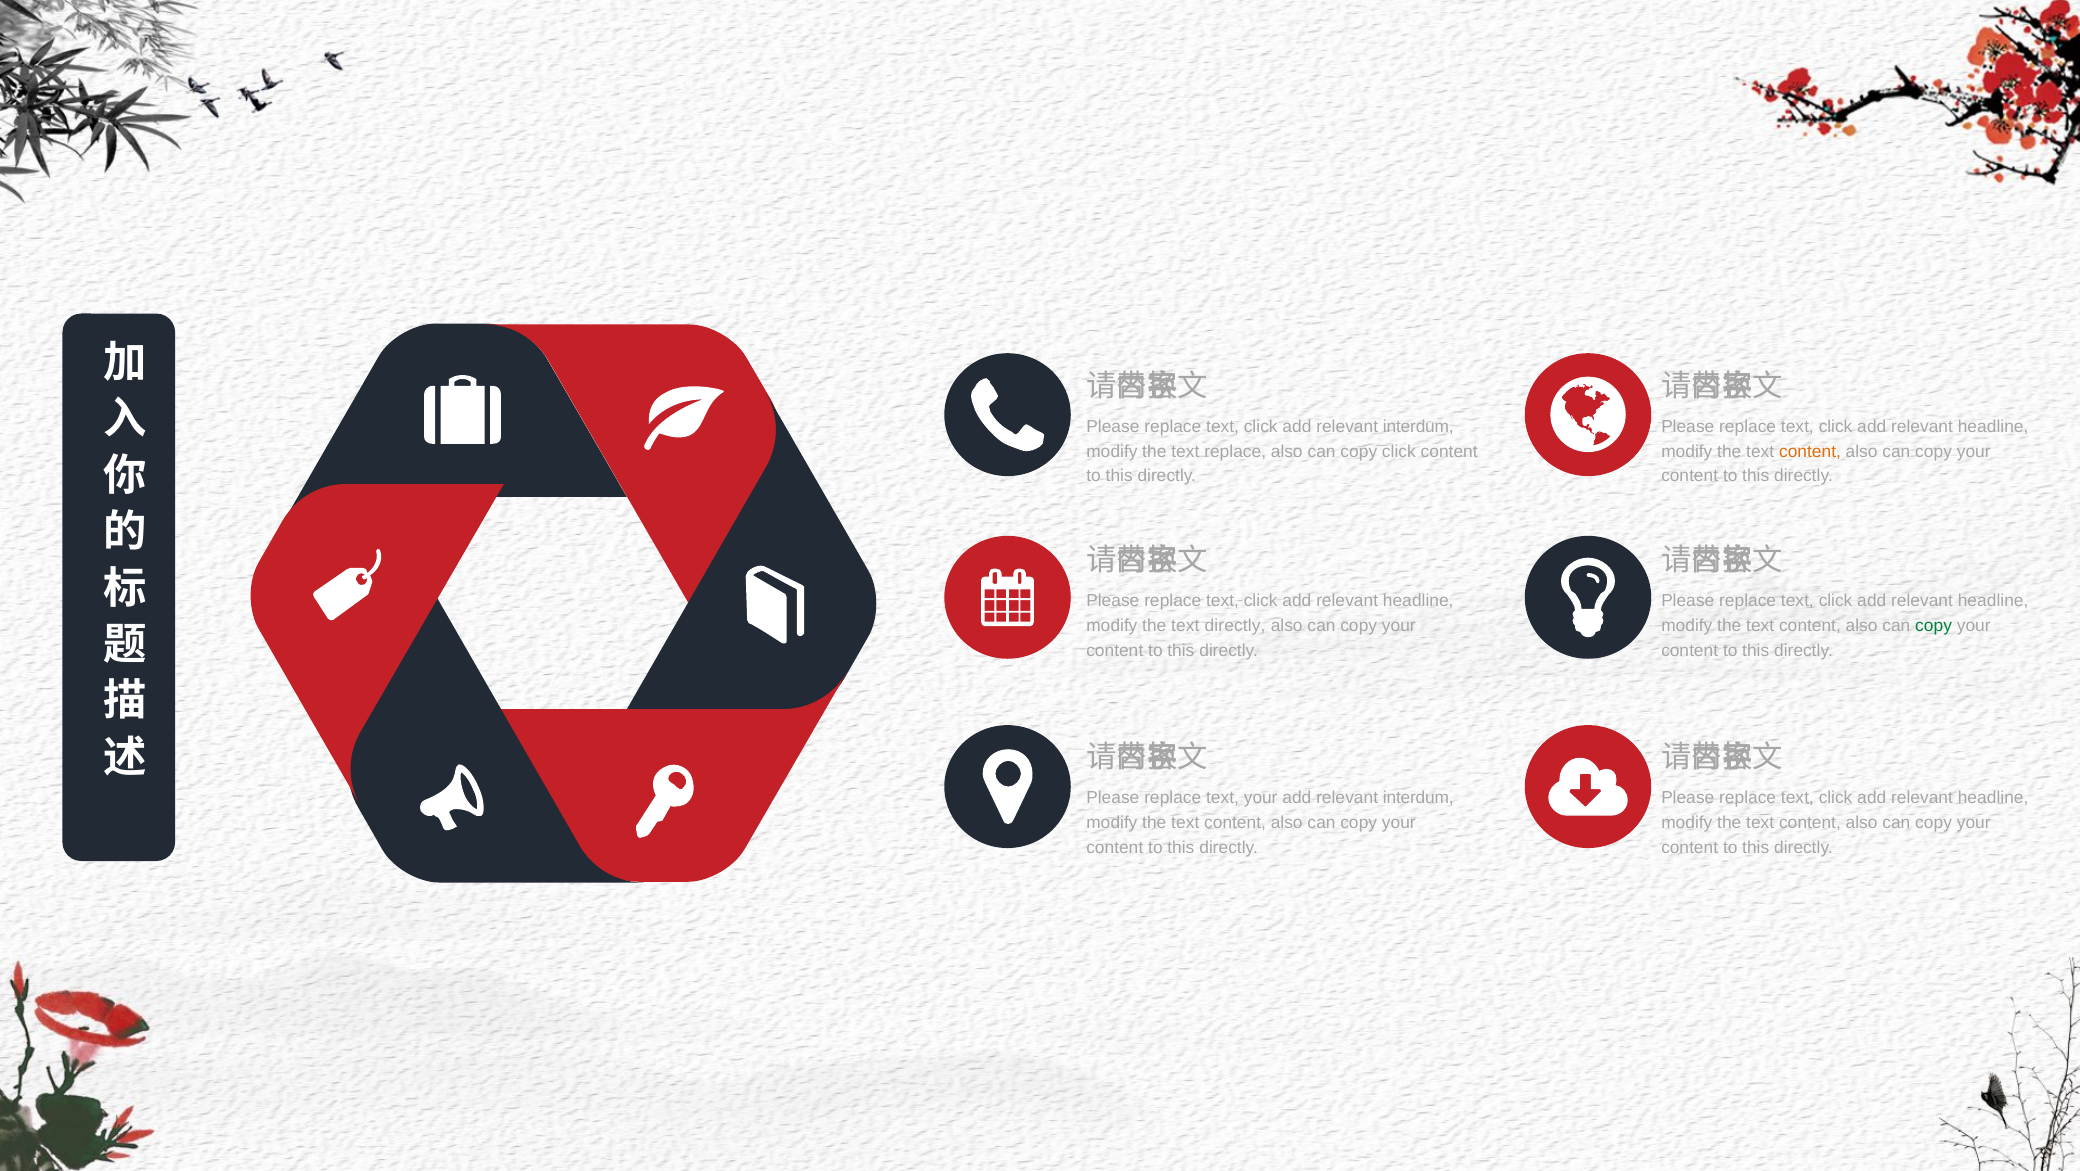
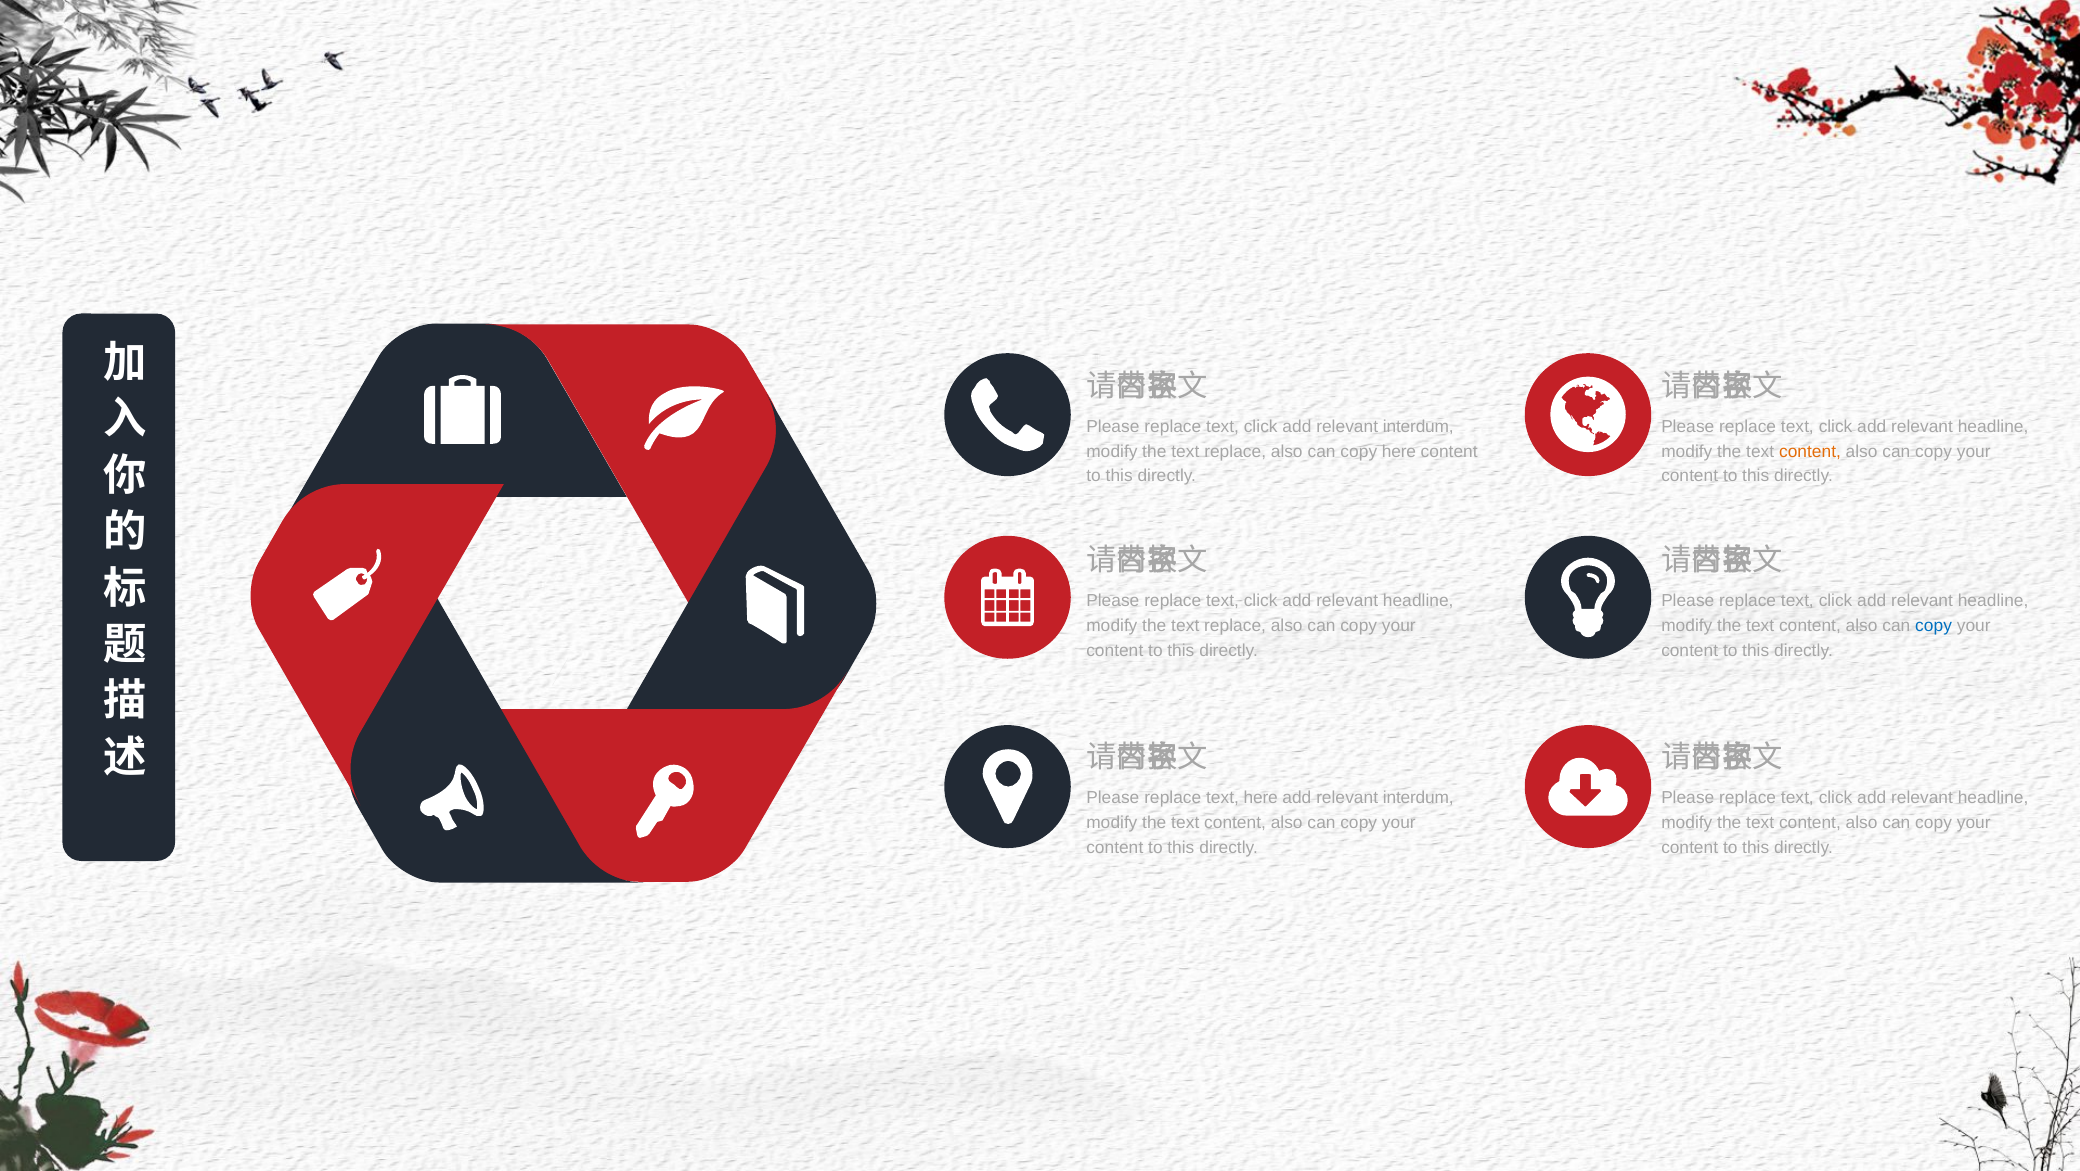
copy click: click -> here (1399, 451)
directly: directly -> replace (1235, 625)
copy colour: green -> blue (1934, 625)
text your: your -> here (1261, 797)
